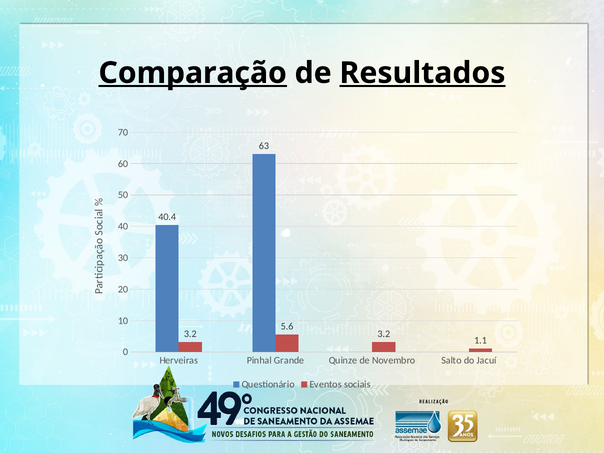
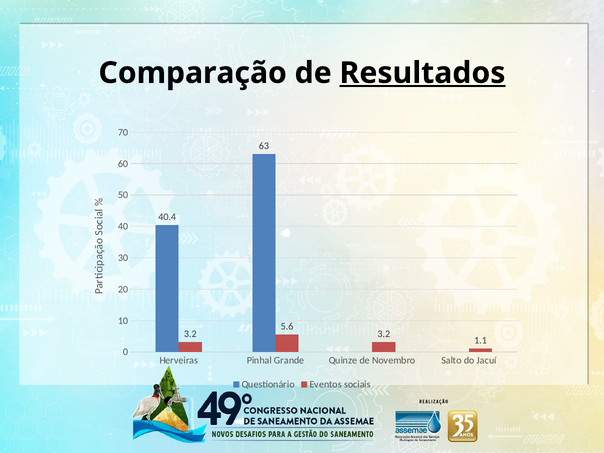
Comparação underline: present -> none (193, 73)
